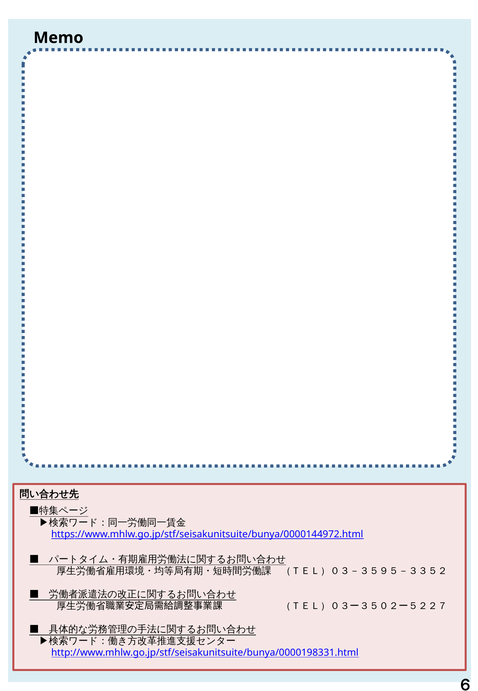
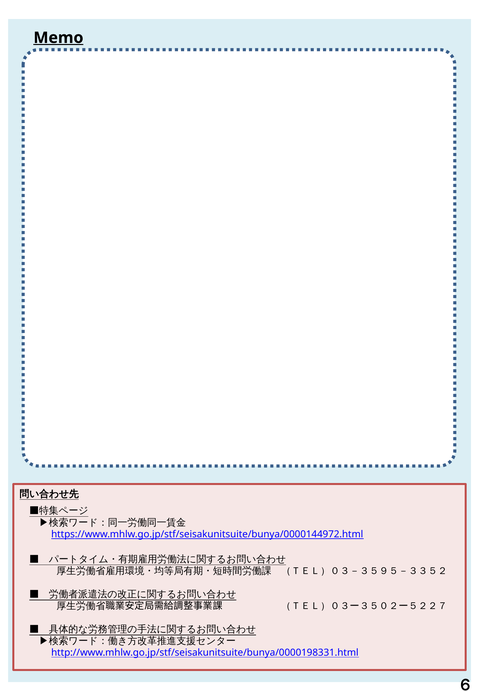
Memo underline: none -> present (58, 38)
